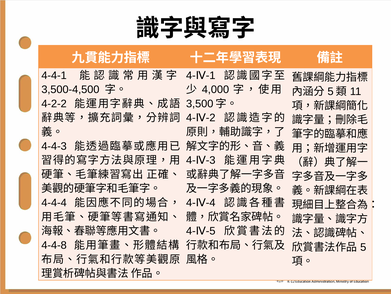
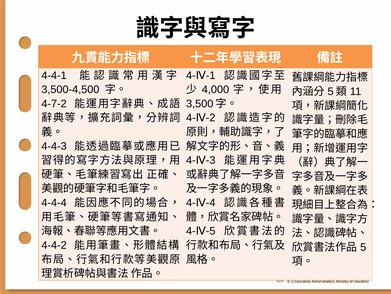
4-2-2: 4-2-2 -> 4-7-2 (54, 103)
4-4-8: 4-4-8 -> 4-4-2 (54, 245)
